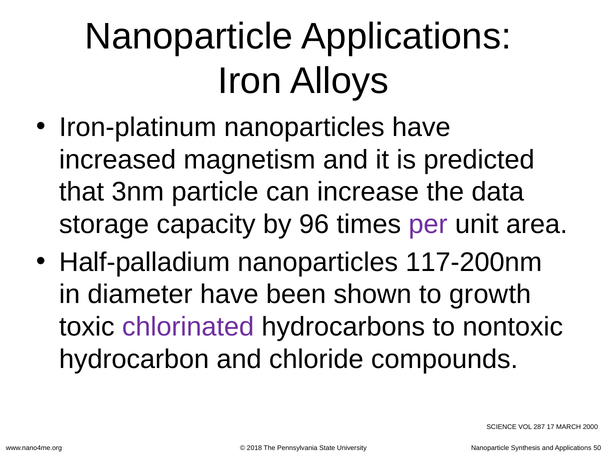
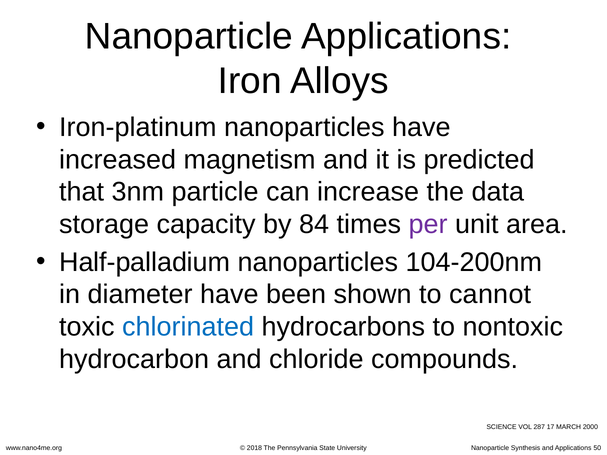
96: 96 -> 84 (314, 224)
117-200nm: 117-200nm -> 104-200nm (474, 262)
growth: growth -> cannot (490, 295)
chlorinated colour: purple -> blue (188, 327)
